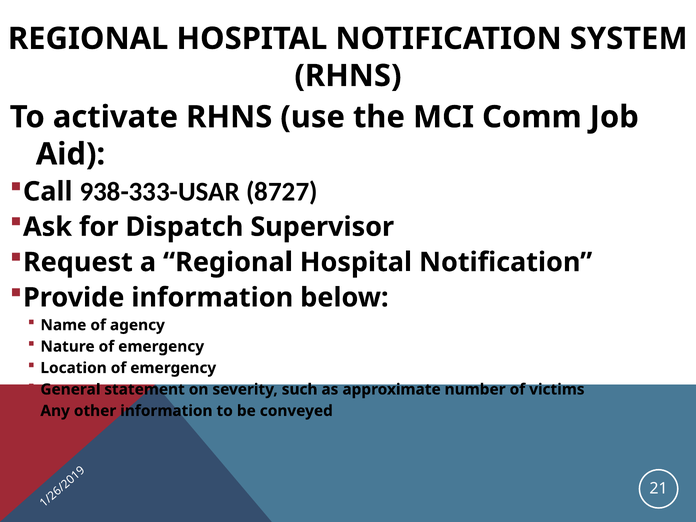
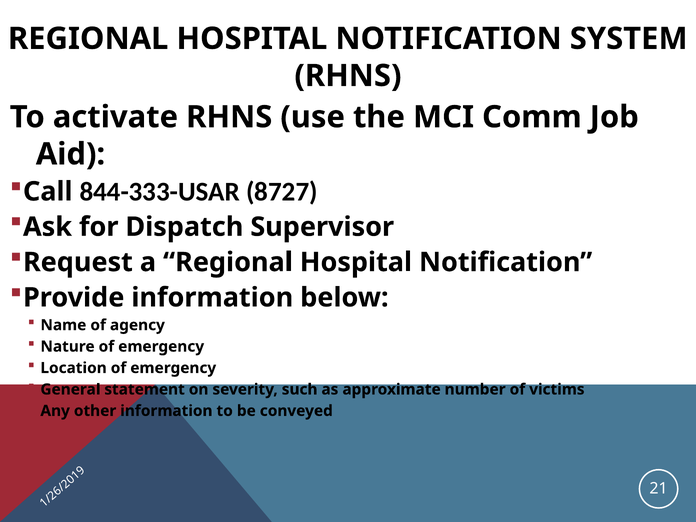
938-333-USAR: 938-333-USAR -> 844-333-USAR (160, 192)
